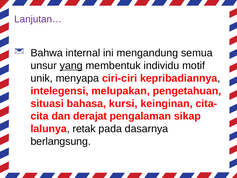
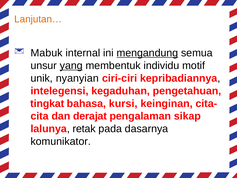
Lanjutan… colour: purple -> orange (38, 19)
Bahwa: Bahwa -> Mabuk (47, 53)
mengandung underline: none -> present (147, 53)
menyapa: menyapa -> nyanyian (77, 78)
melupakan: melupakan -> kegaduhan (121, 91)
situasi: situasi -> tingkat (47, 103)
berlangsung: berlangsung -> komunikator (61, 141)
